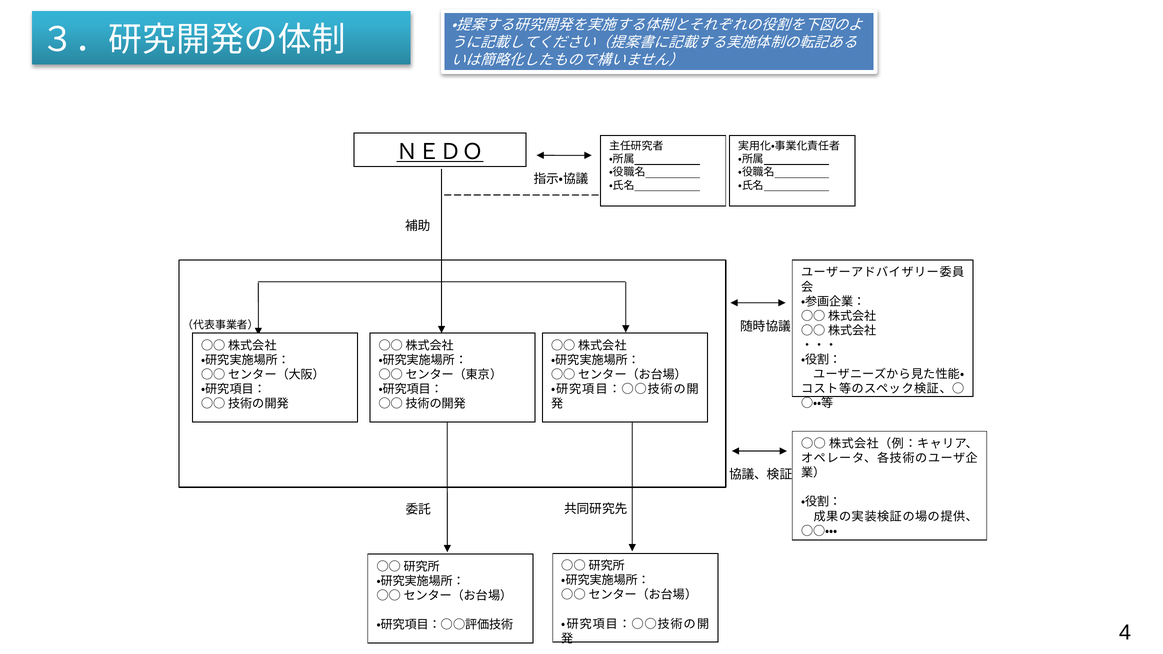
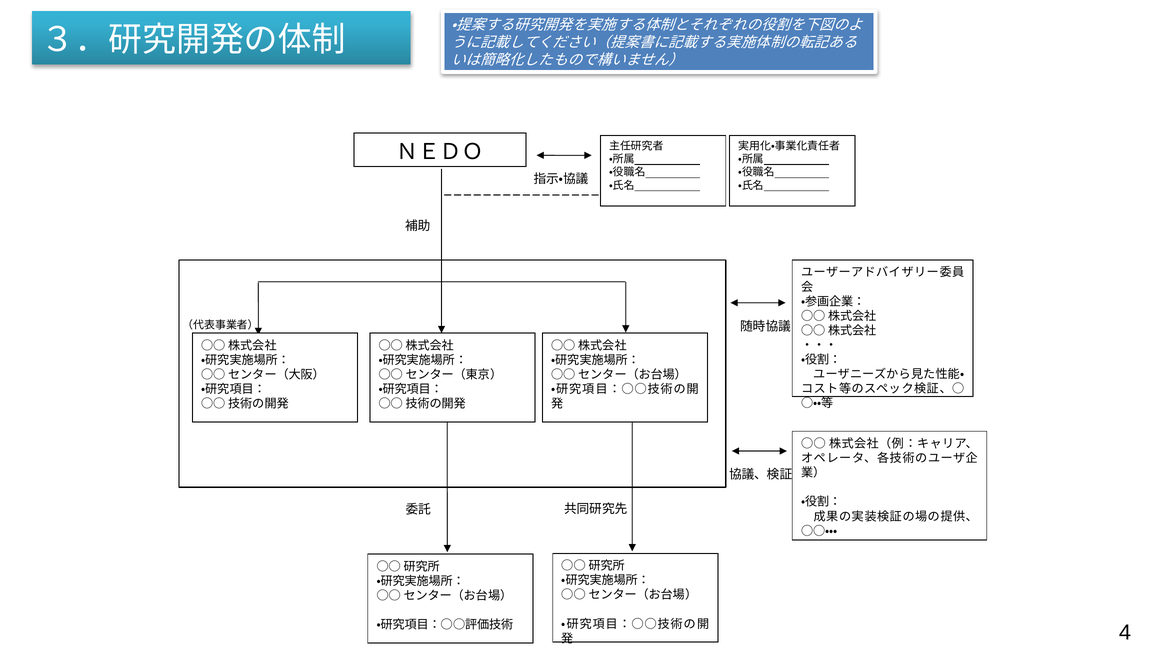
ＮＥＤＯ underline: present -> none (440, 152)
